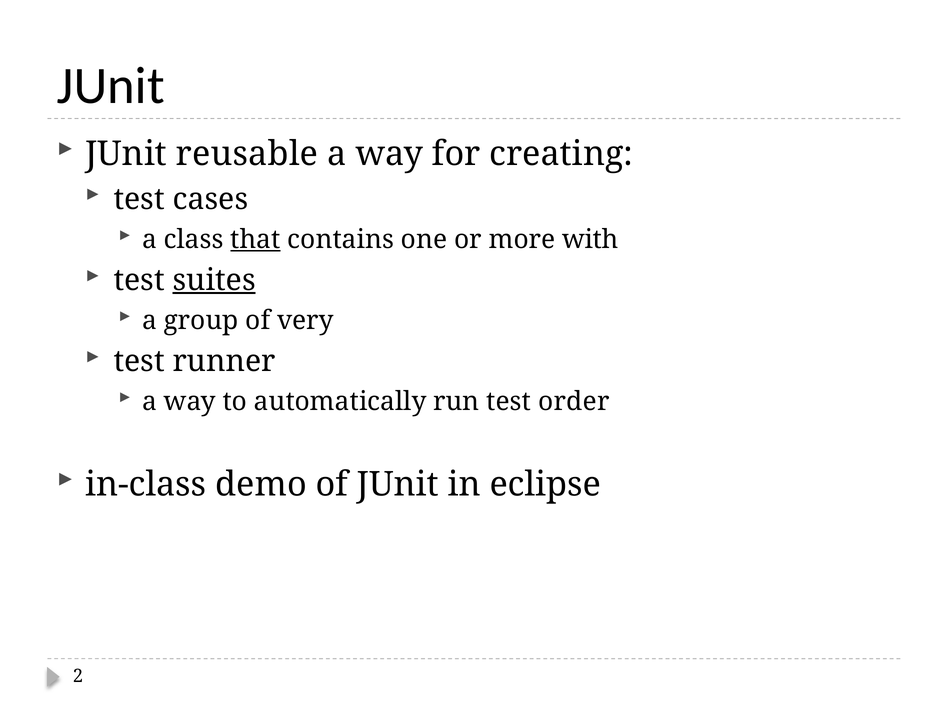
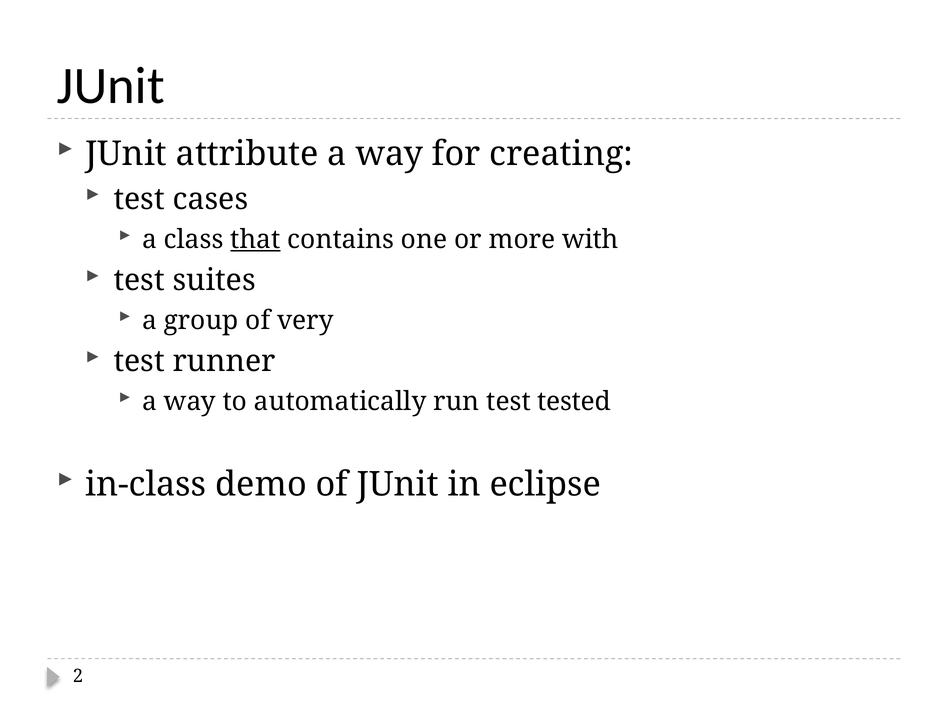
reusable: reusable -> attribute (247, 154)
suites underline: present -> none (214, 280)
order: order -> tested (574, 401)
